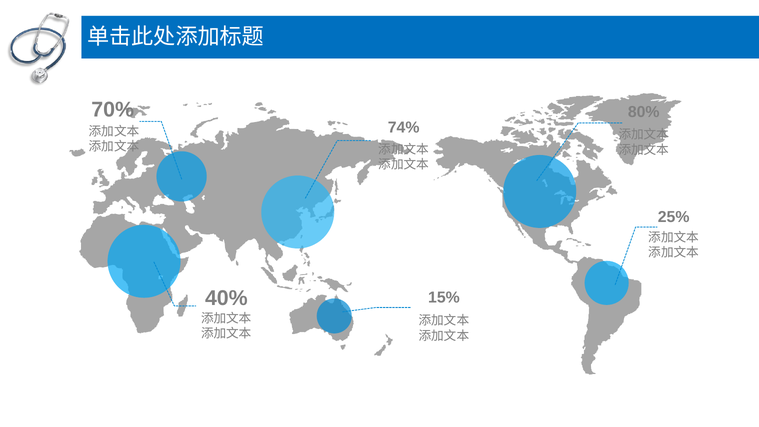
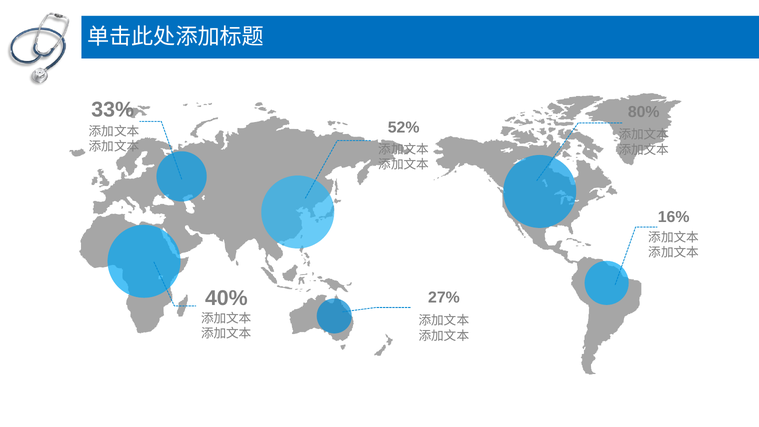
70%: 70% -> 33% (113, 110)
74%: 74% -> 52% (404, 127)
25%: 25% -> 16% (674, 217)
15%: 15% -> 27% (444, 297)
